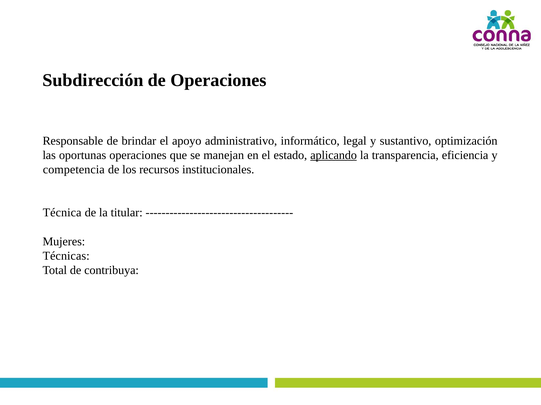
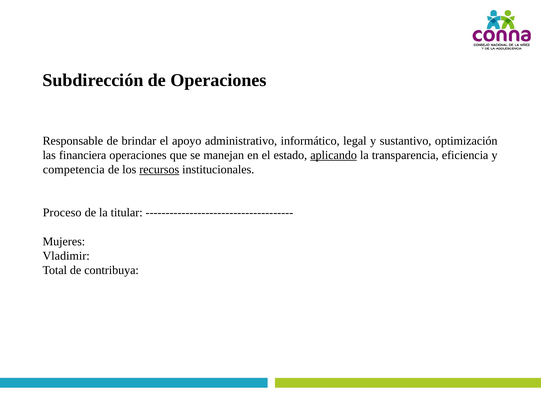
oportunas: oportunas -> financiera (83, 155)
recursos underline: none -> present (159, 170)
Técnica: Técnica -> Proceso (62, 213)
Técnicas: Técnicas -> Vladimir (66, 256)
